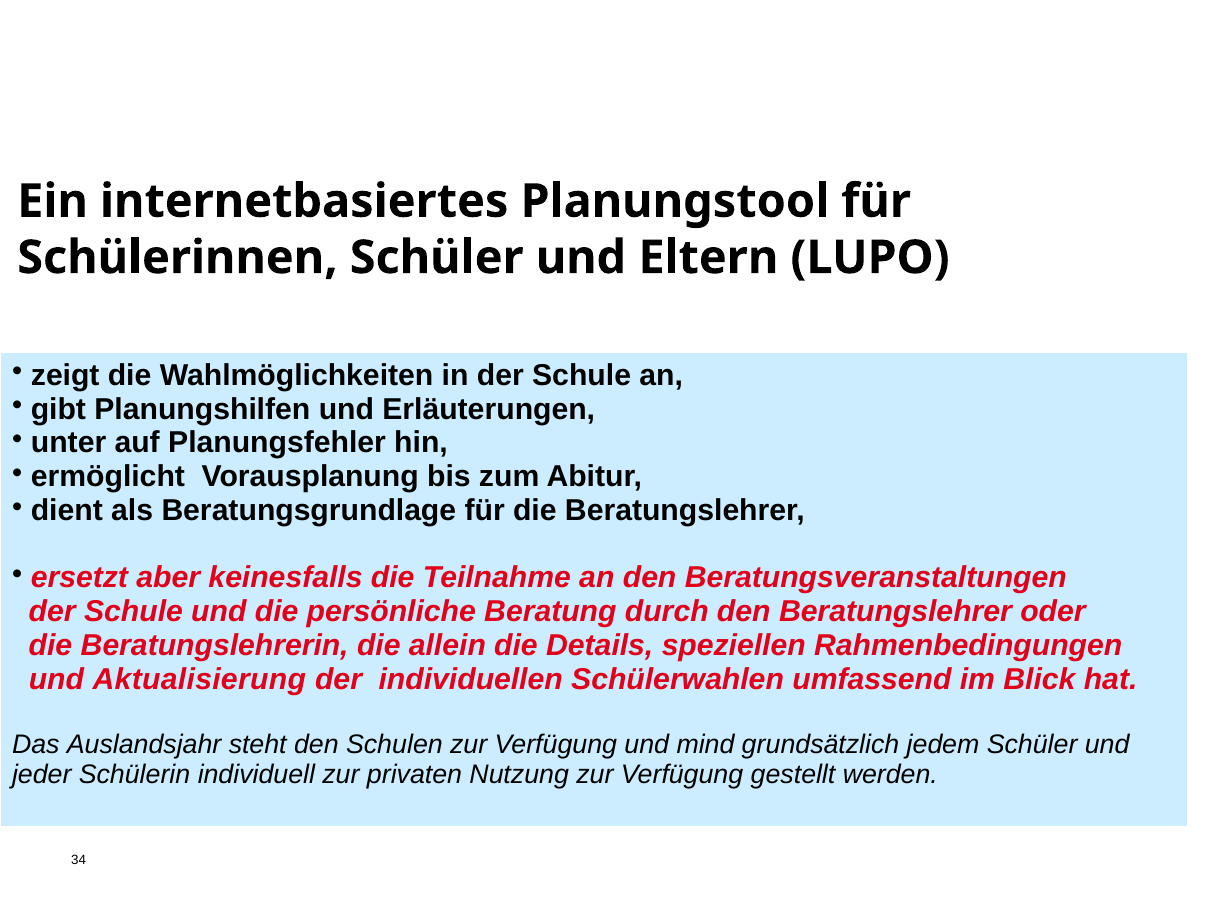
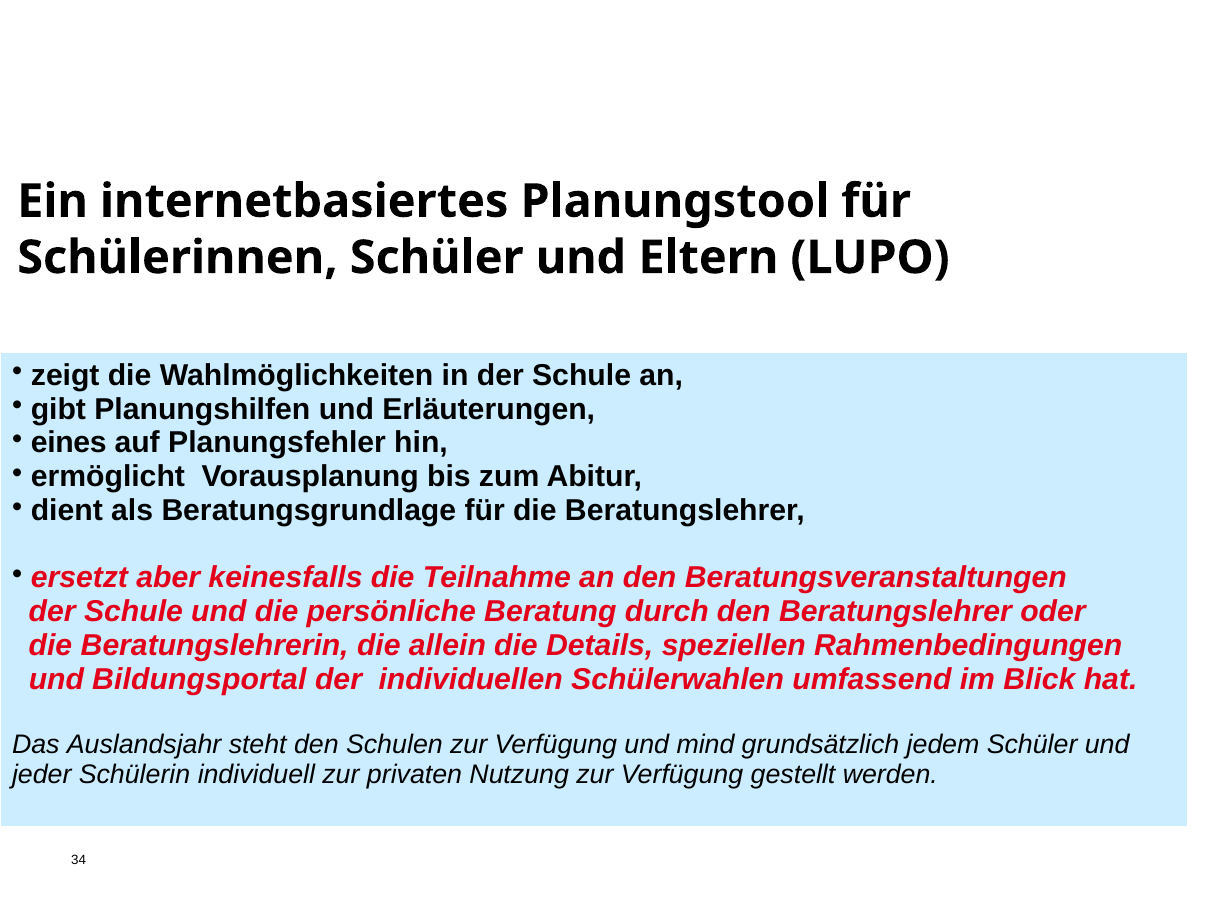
unter: unter -> eines (69, 443)
Aktualisierung: Aktualisierung -> Bildungsportal (199, 680)
